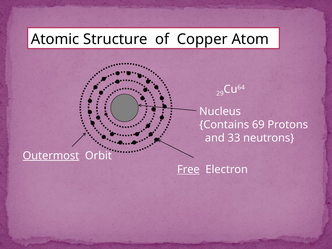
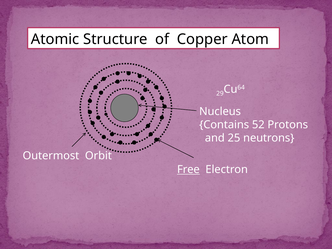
69: 69 -> 52 (258, 125)
33: 33 -> 25 (234, 138)
Outermost underline: present -> none (51, 156)
